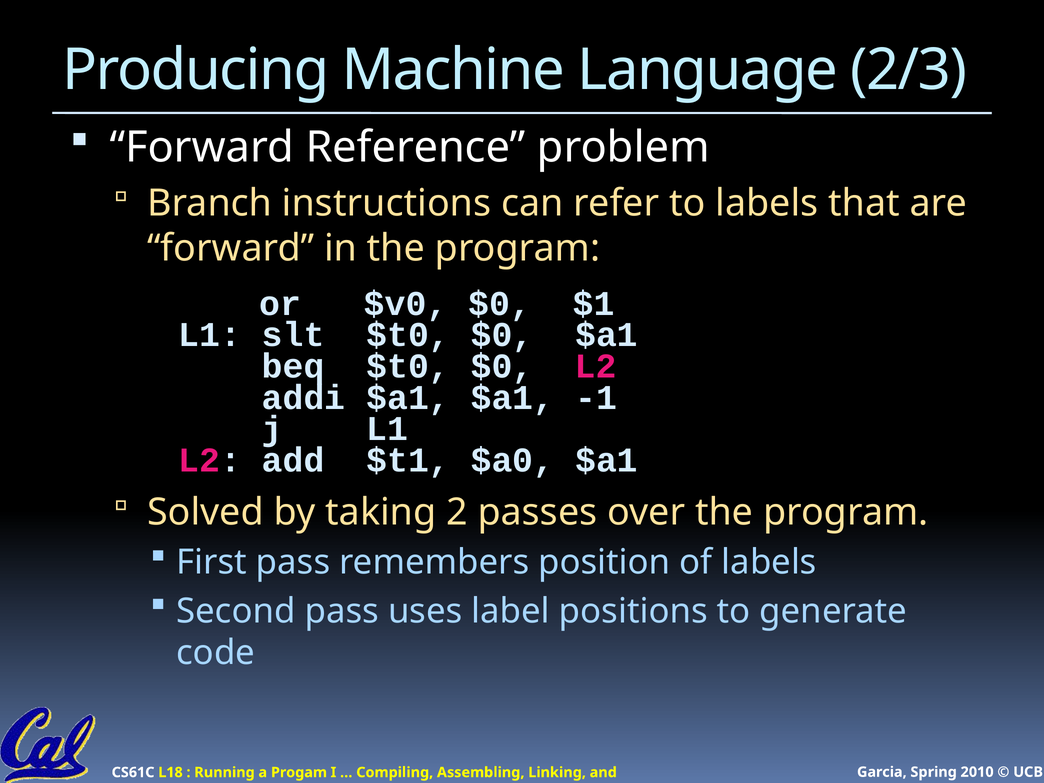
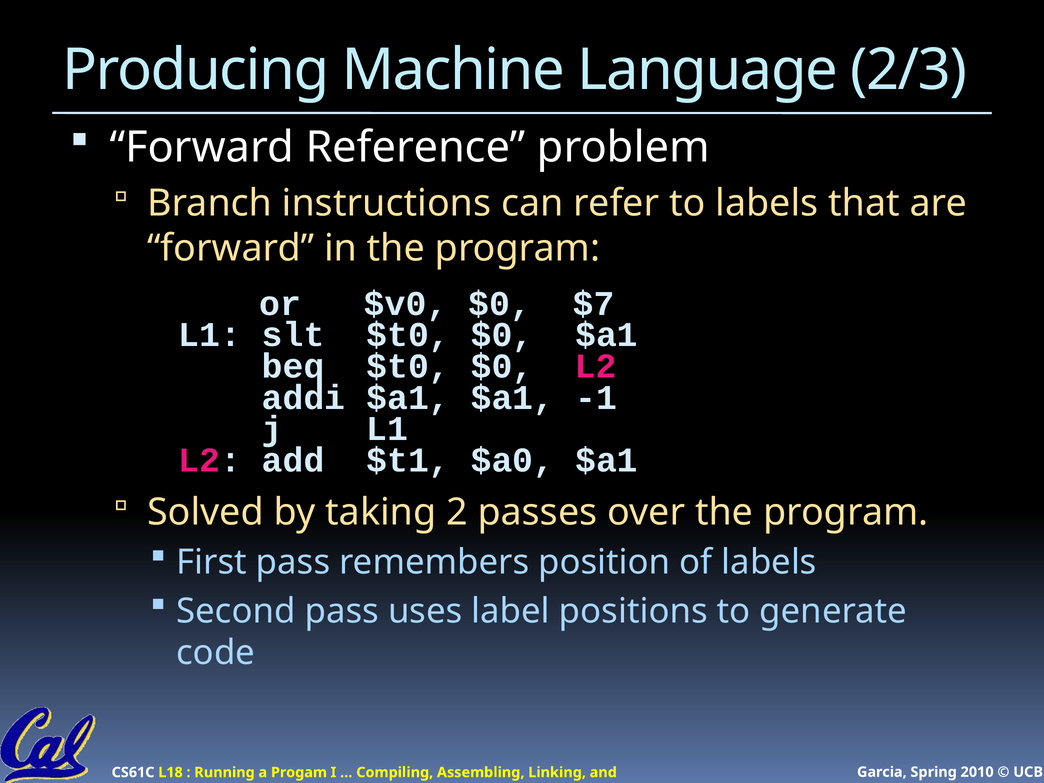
$1: $1 -> $7 (594, 304)
